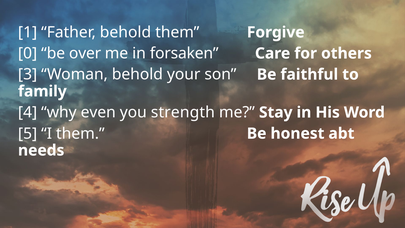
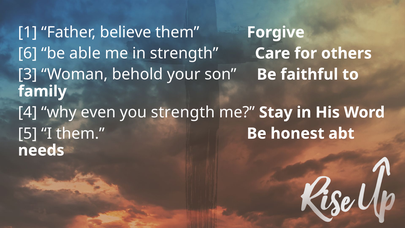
Father behold: behold -> believe (126, 32)
0: 0 -> 6 (28, 53)
over: over -> able (85, 53)
in forsaken: forsaken -> strength (184, 53)
